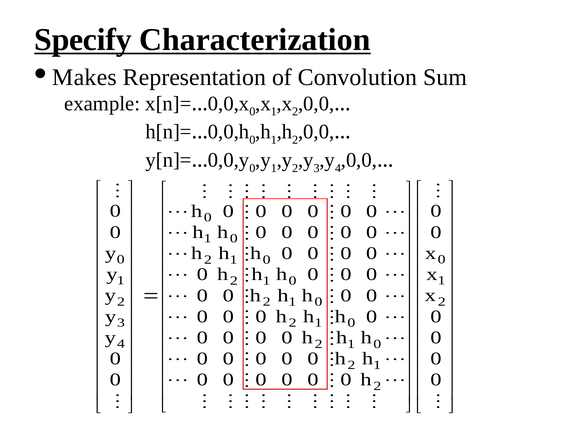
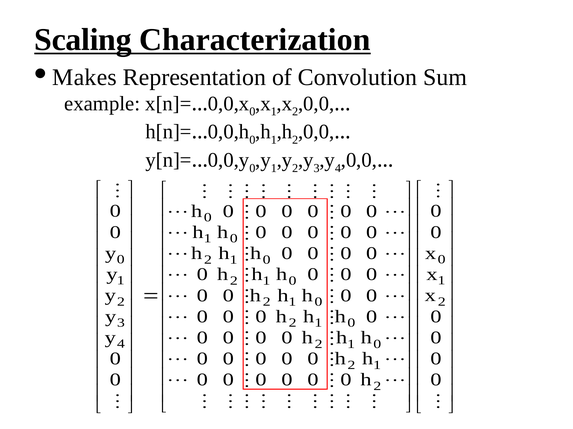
Specify: Specify -> Scaling (83, 40)
